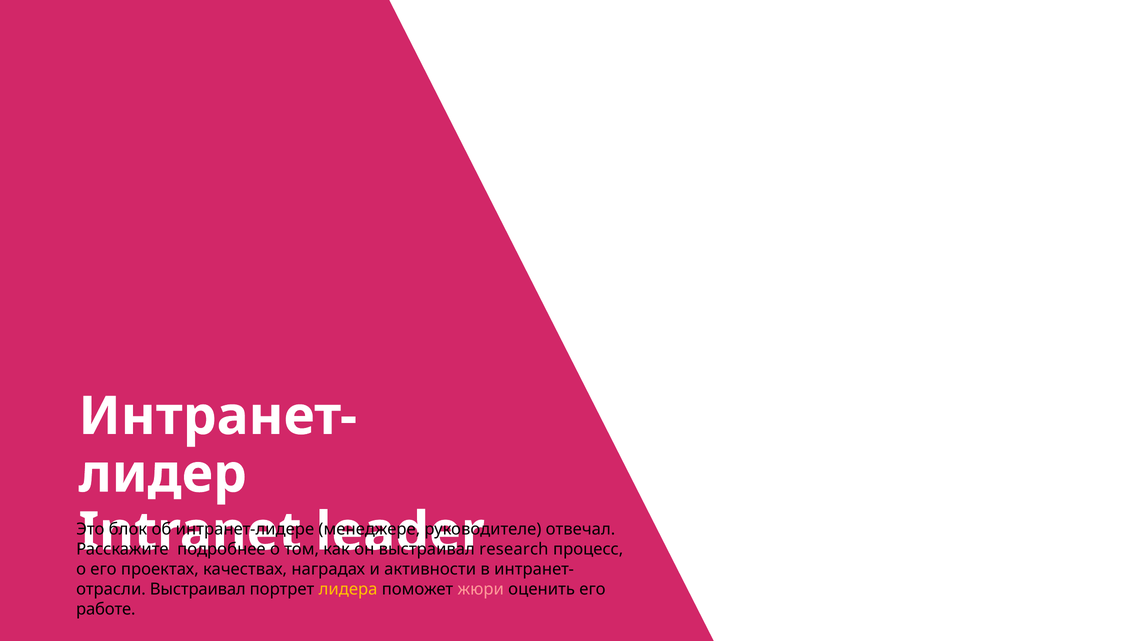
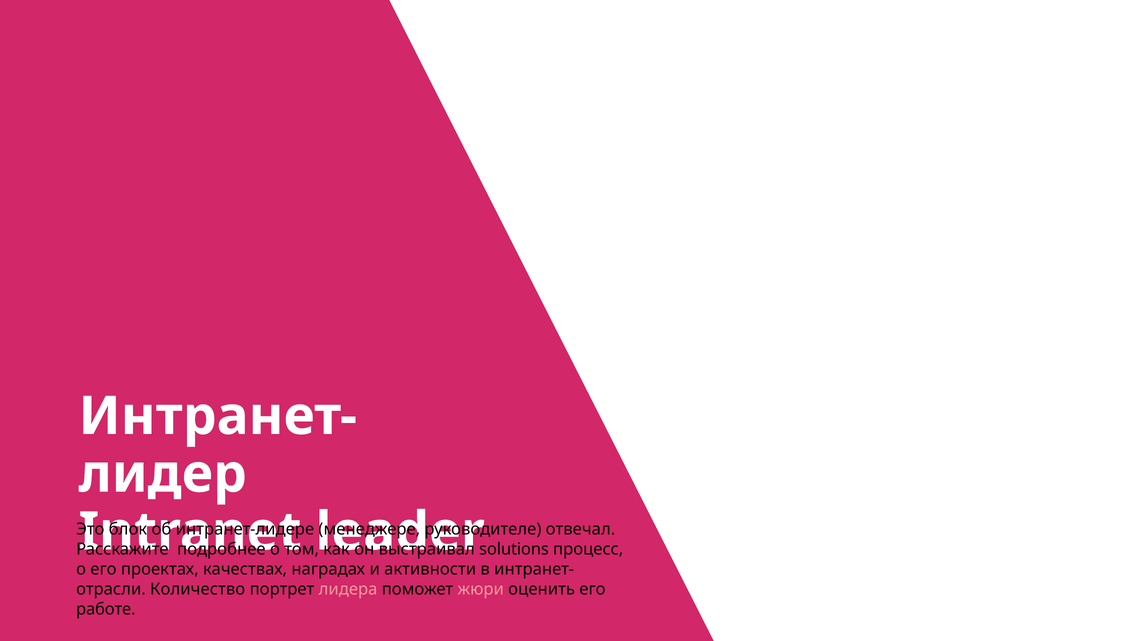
research: research -> solutions (514, 549)
Выстраивал: Выстраивал -> Количество (198, 589)
лидера colour: yellow -> pink (348, 589)
